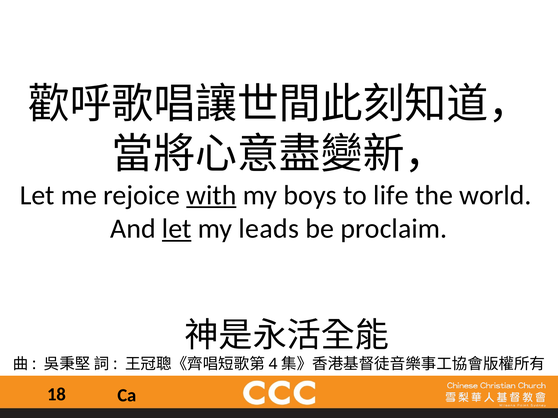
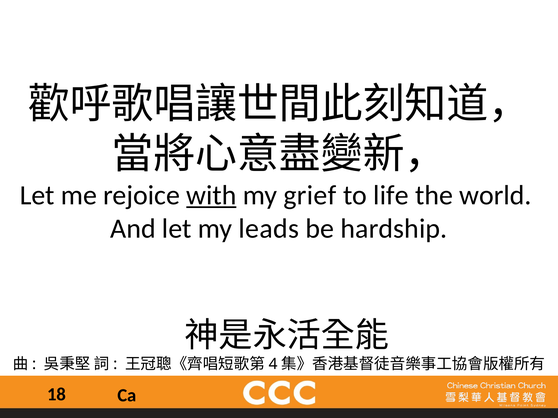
boys: boys -> grief (310, 195)
let underline: present -> none (177, 229)
proclaim: proclaim -> hardship (394, 229)
